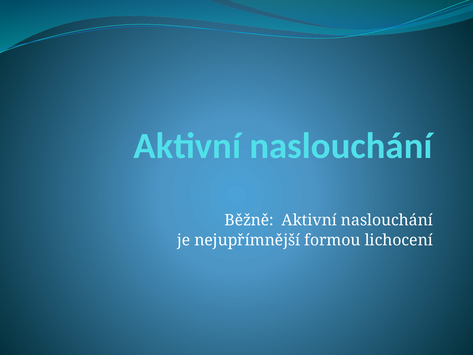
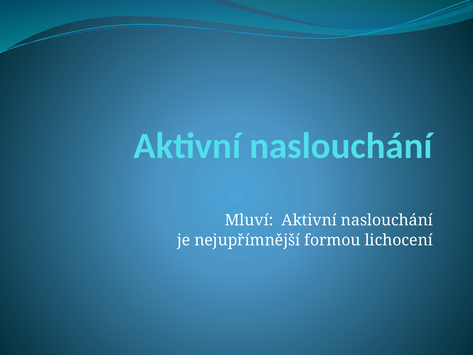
Běžně: Běžně -> Mluví (249, 220)
